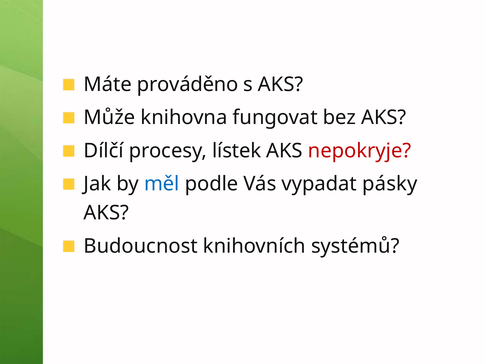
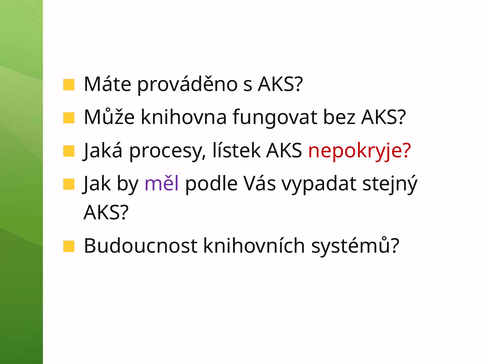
Dílčí: Dílčí -> Jaká (103, 151)
měl colour: blue -> purple (162, 184)
pásky: pásky -> stejný (390, 184)
